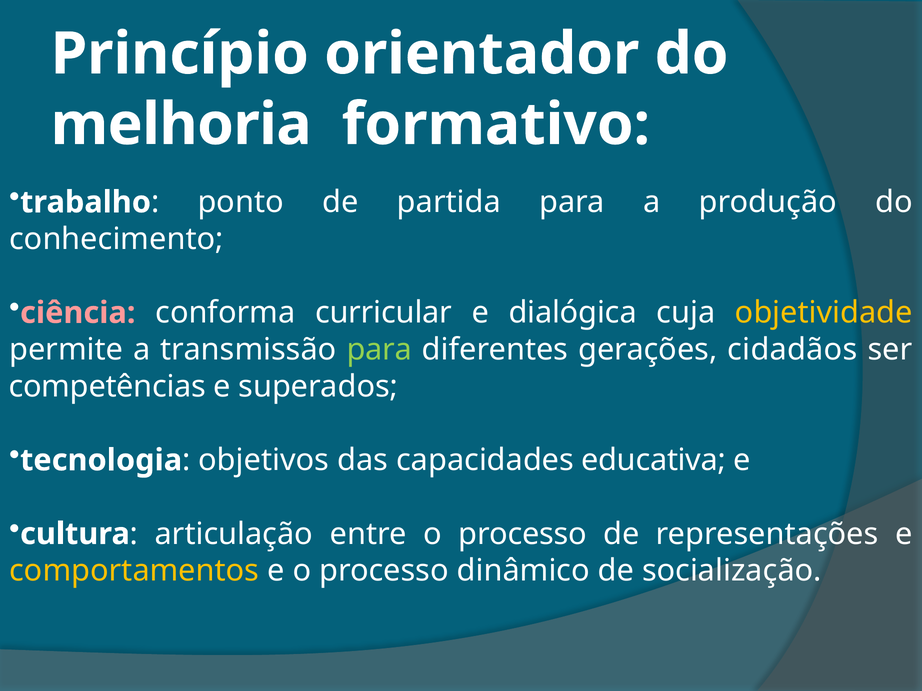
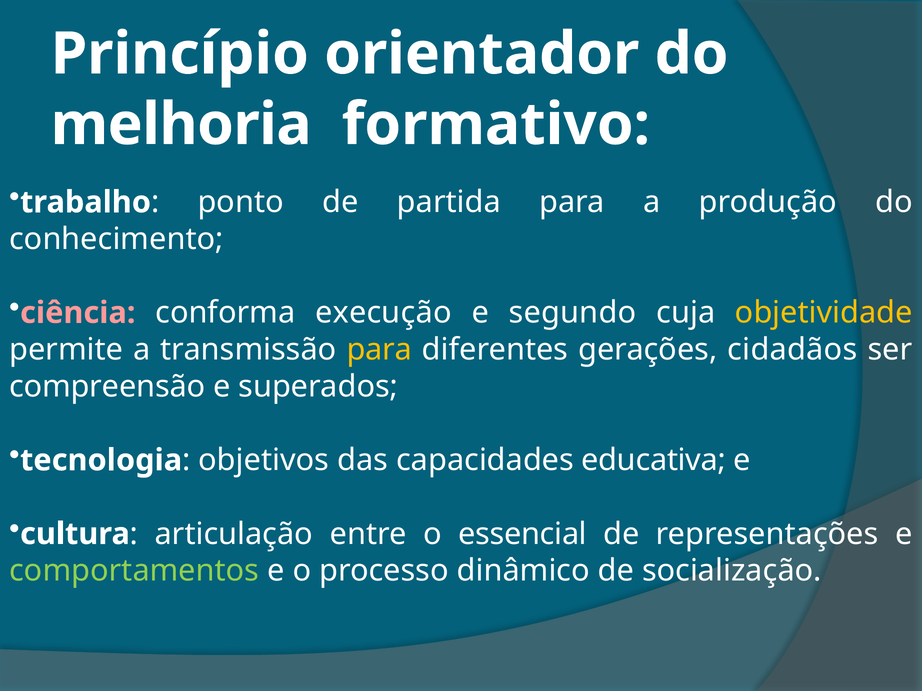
curricular: curricular -> execução (383, 313)
dialógica: dialógica -> segundo (573, 313)
para colour: light green -> yellow (379, 350)
competências: competências -> compreensão (107, 387)
entre o processo: processo -> essencial (523, 534)
comportamentos colour: yellow -> light green (134, 571)
